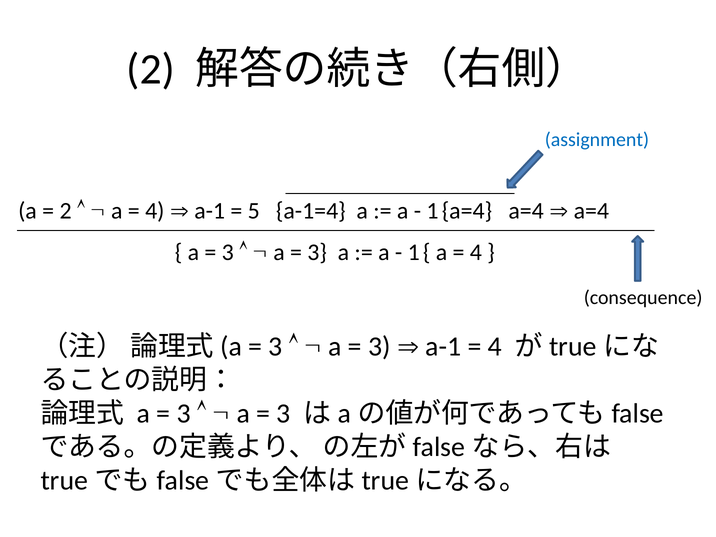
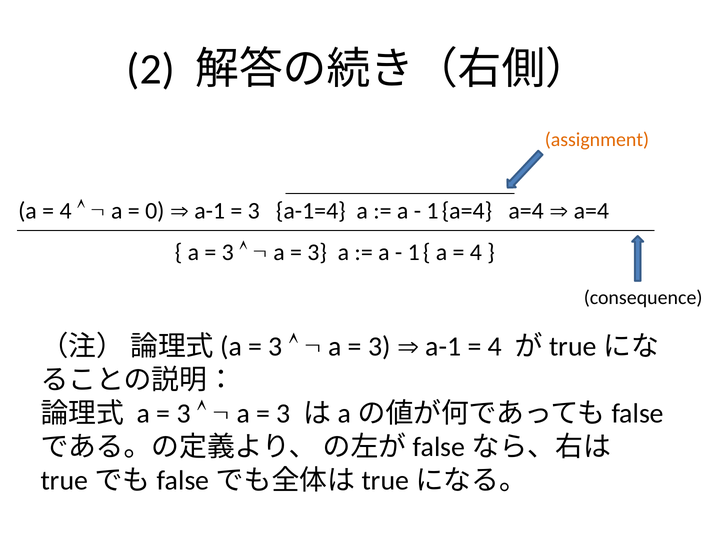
assignment colour: blue -> orange (597, 140)
2: 2 -> 4 (66, 211)
4: 4 -> 0 (155, 211)
5: 5 -> 3 (254, 211)
